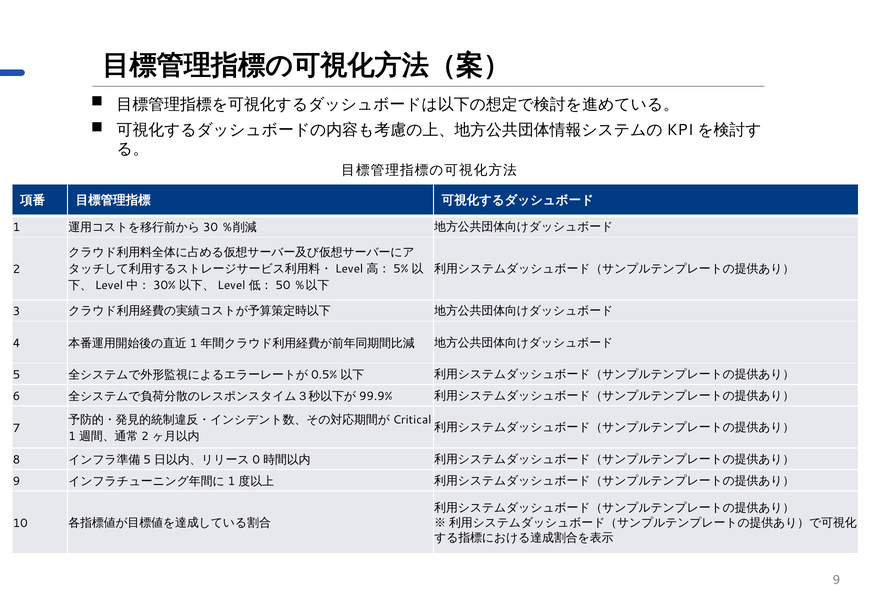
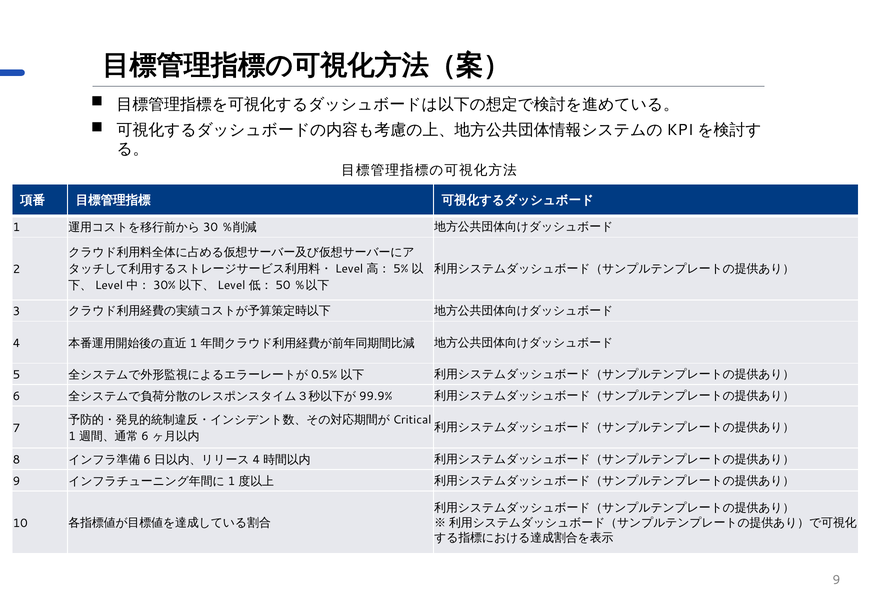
2: 2 -> 6 (145, 436)
5: 5 -> 6 (147, 459)
0: 0 -> 4 (256, 459)
